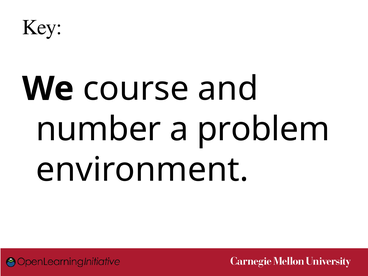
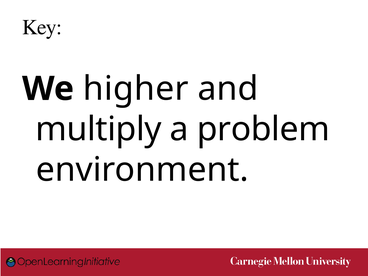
course: course -> higher (136, 89)
number: number -> multiply (98, 129)
